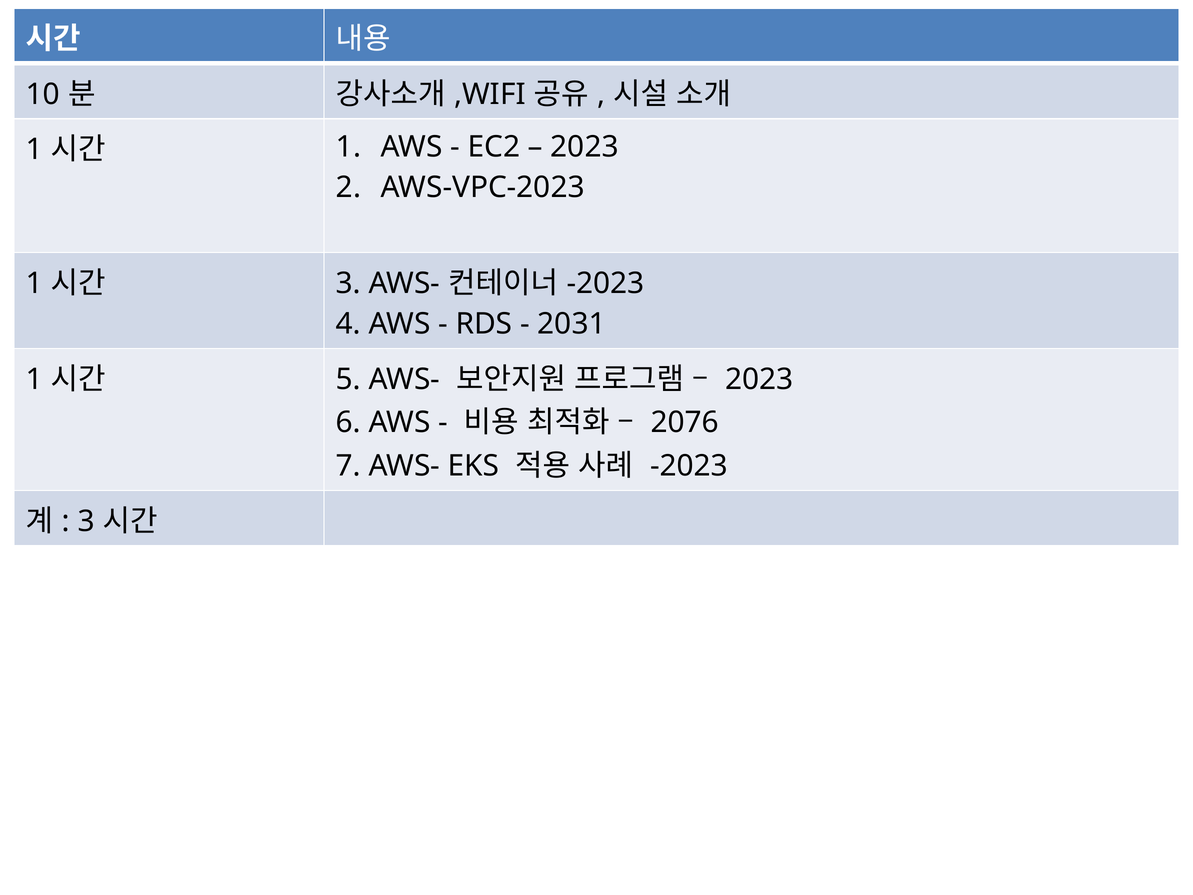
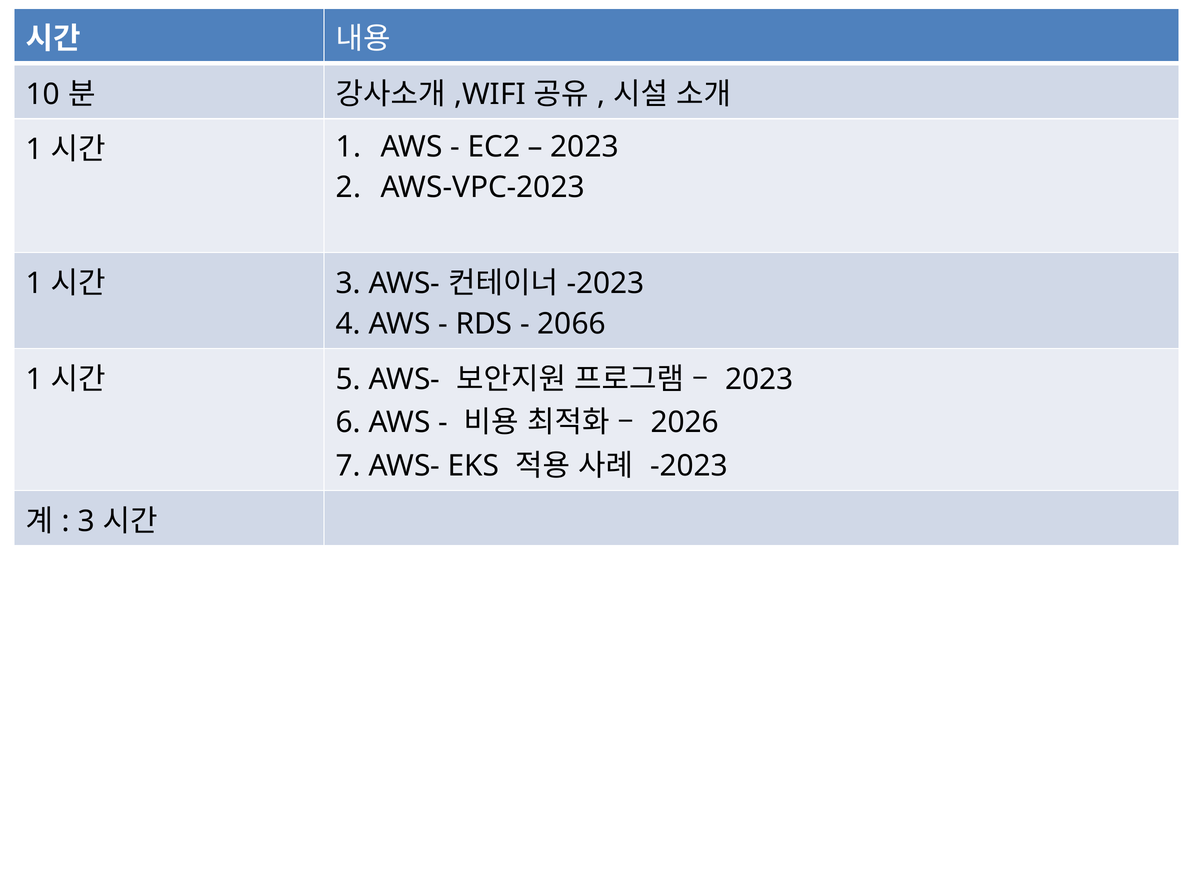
2031: 2031 -> 2066 (572, 324)
2076: 2076 -> 2026 (685, 422)
